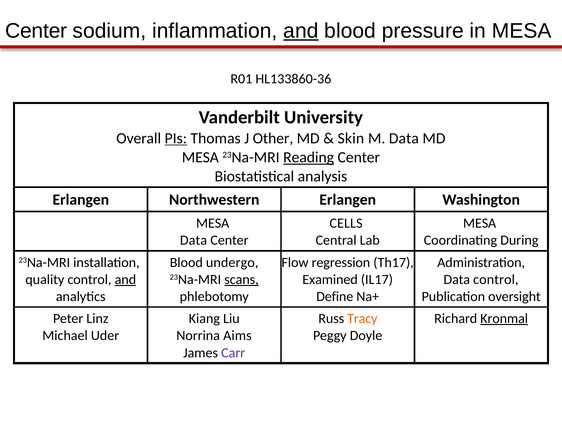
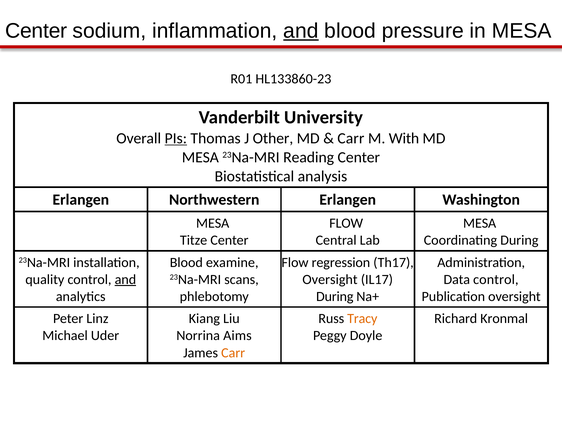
HL133860-36: HL133860-36 -> HL133860-23 (293, 79)
Skin: Skin -> Carr (351, 138)
M Data: Data -> With (404, 138)
Reading underline: present -> none (309, 158)
CELLS: CELLS -> FLOW (346, 223)
Data: Data -> Titze (194, 240)
undergo: undergo -> examine (232, 263)
scans underline: present -> none (241, 280)
Examined: Examined -> Oversight (330, 280)
Define: Define -> During (335, 297)
Kronmal underline: present -> none (504, 319)
Carr colour: purple -> orange (233, 353)
